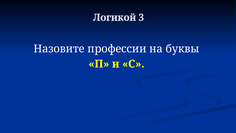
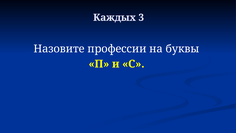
Логикой: Логикой -> Каждых (115, 18)
